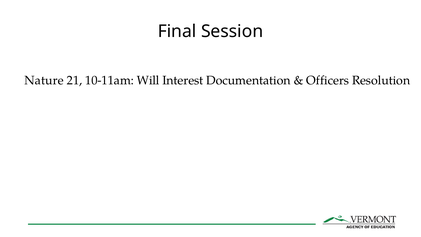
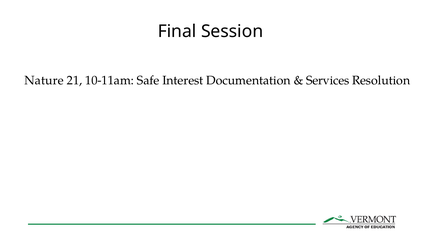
Will: Will -> Safe (148, 81)
Officers: Officers -> Services (328, 81)
